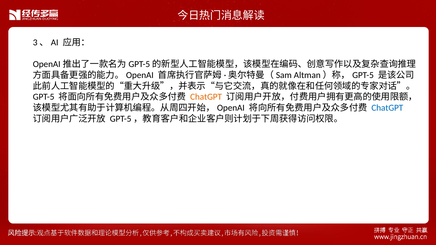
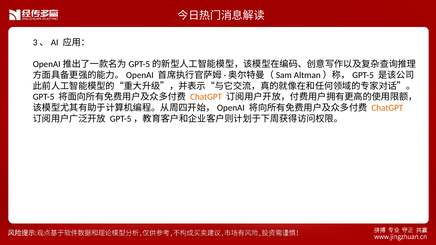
ChatGPT colour: blue -> orange (387, 108)
